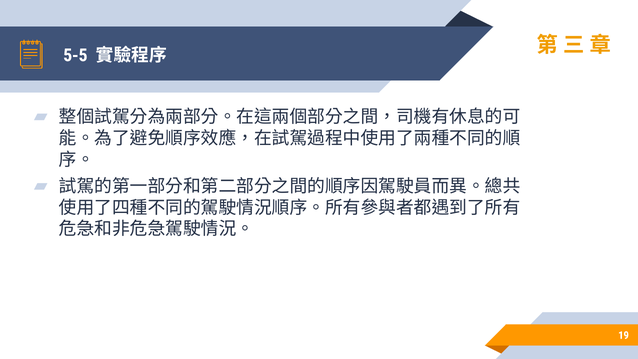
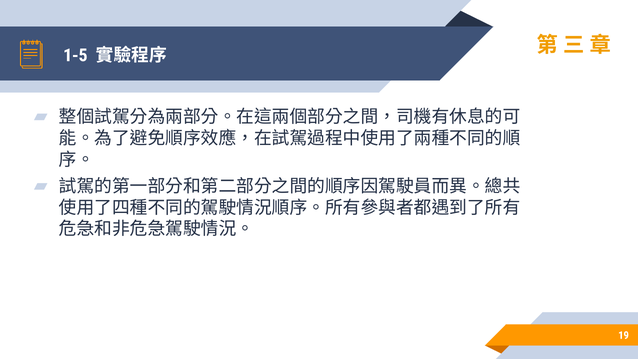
5-5: 5-5 -> 1-5 (75, 55)
